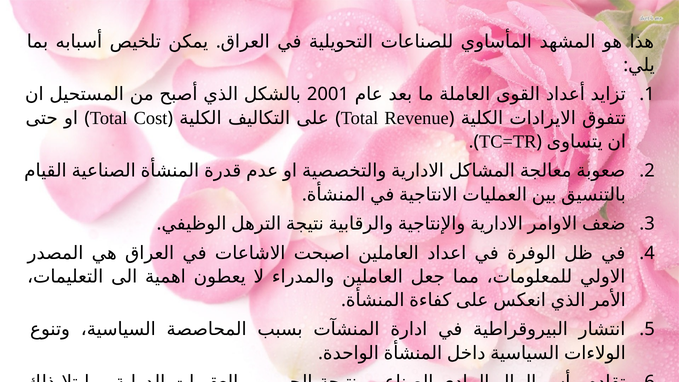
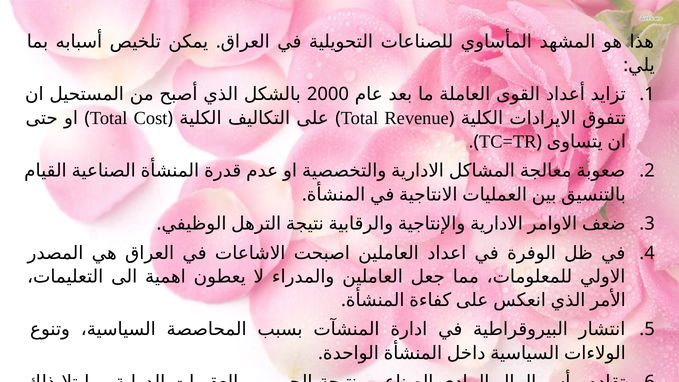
2001: 2001 -> 2000 (328, 94)
